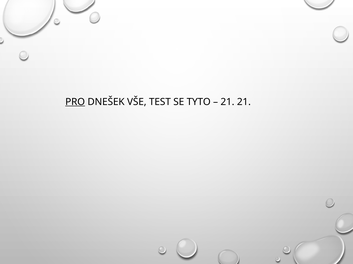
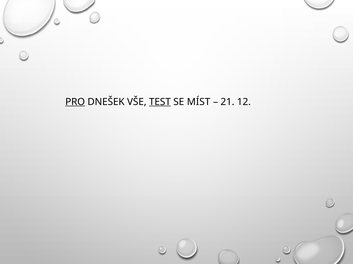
TEST underline: none -> present (160, 102)
TYTO: TYTO -> MÍST (199, 102)
21 21: 21 -> 12 (244, 102)
